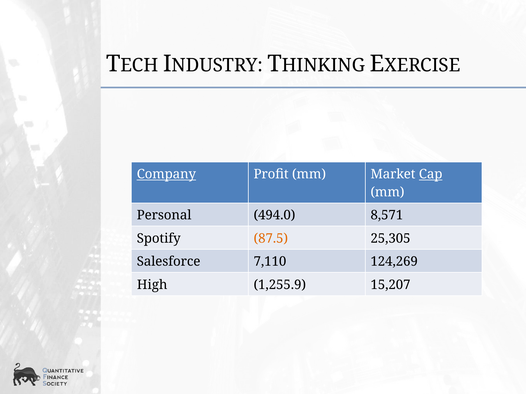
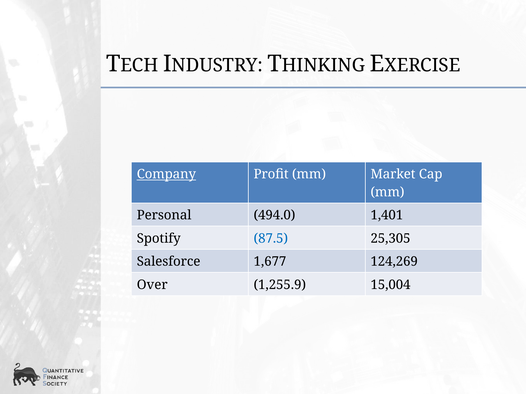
Cap underline: present -> none (431, 175)
8,571: 8,571 -> 1,401 (387, 216)
87.5 colour: orange -> blue (271, 239)
7,110: 7,110 -> 1,677 (270, 262)
High: High -> Over (152, 285)
15,207: 15,207 -> 15,004 (391, 285)
